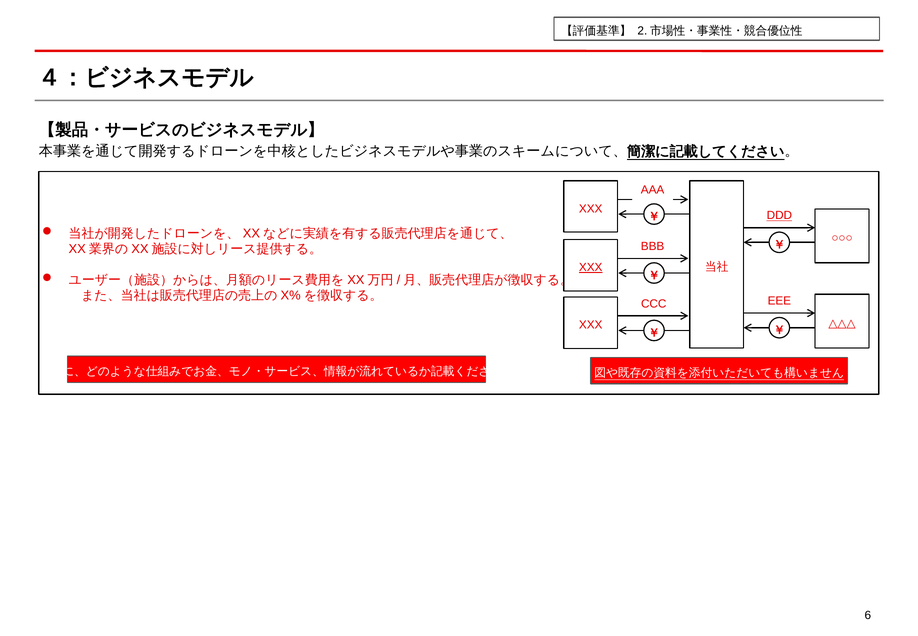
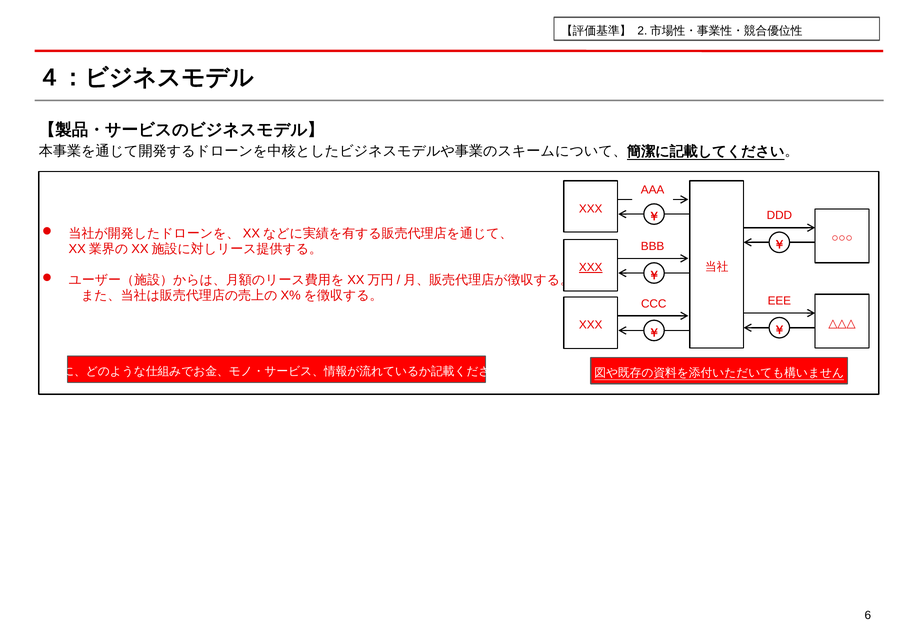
DDD underline: present -> none (779, 215)
